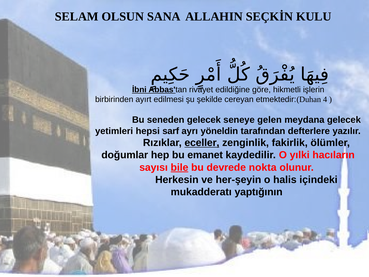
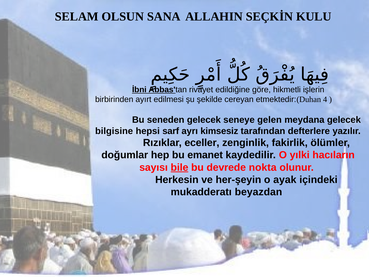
yetimleri: yetimleri -> bilgisine (114, 131)
yöneldin: yöneldin -> kimsesiz (219, 131)
eceller underline: present -> none (202, 143)
halis: halis -> ayak (285, 180)
yaptığının: yaptığının -> beyazdan (258, 192)
